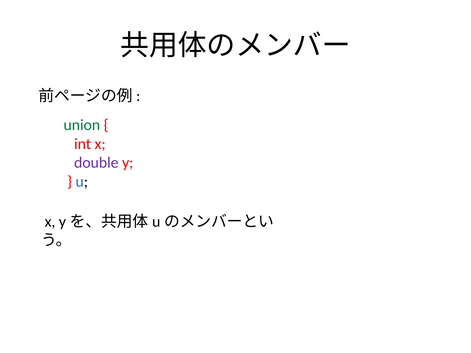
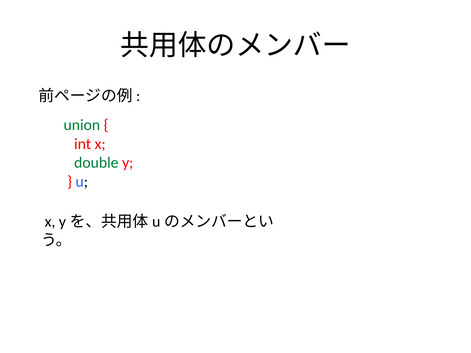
double colour: purple -> green (96, 163)
